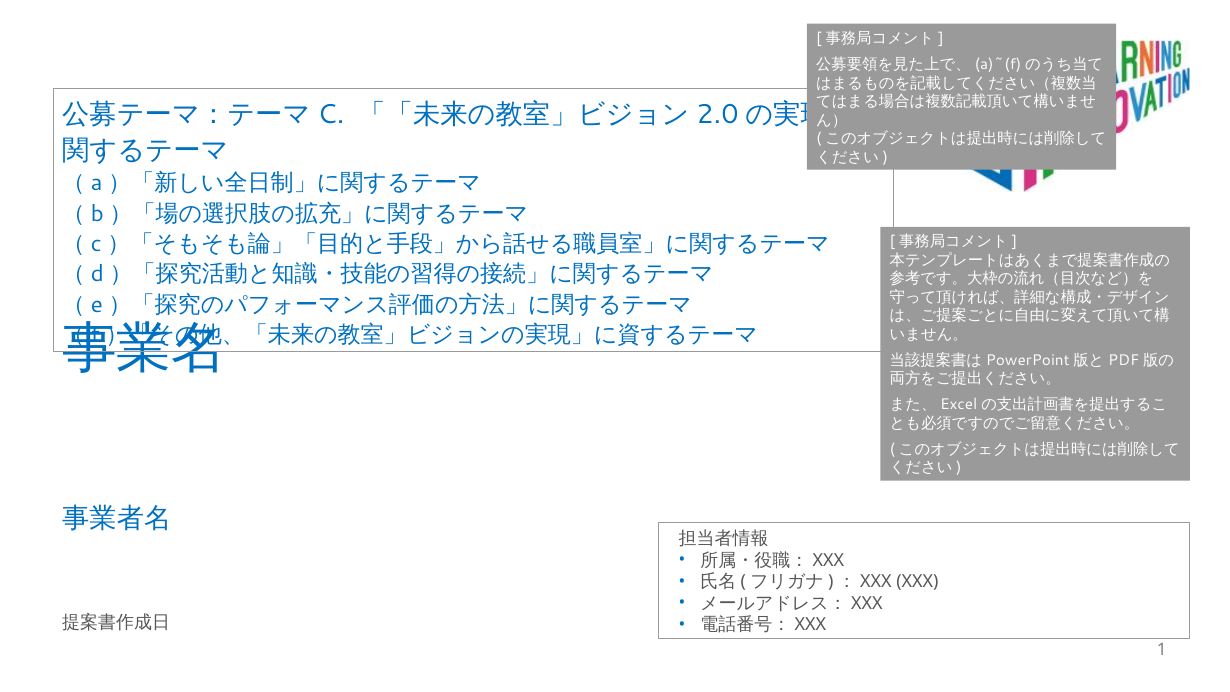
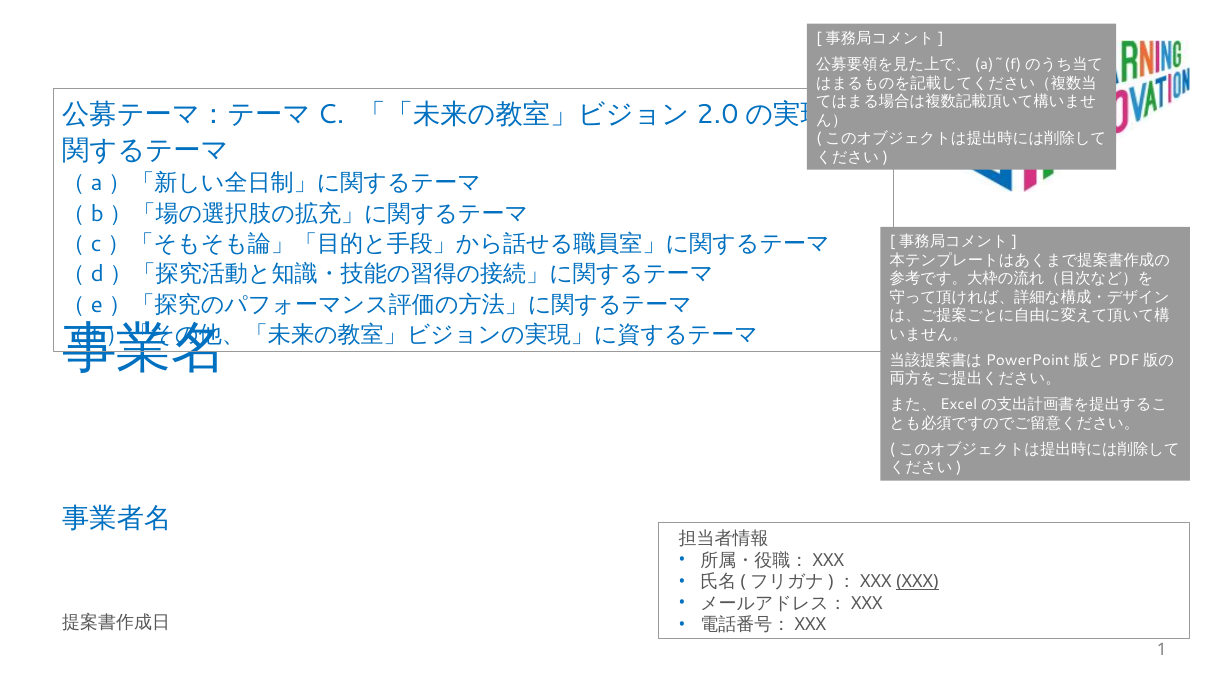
XXX underline: none -> present (917, 582)
